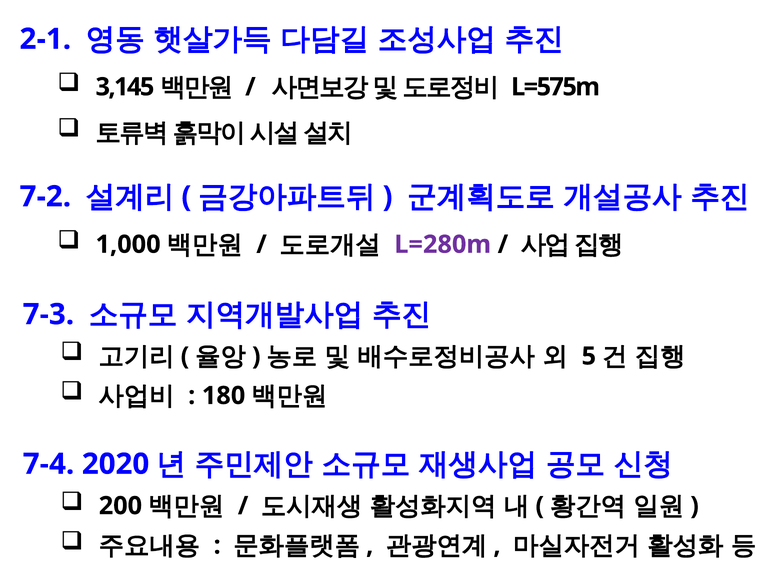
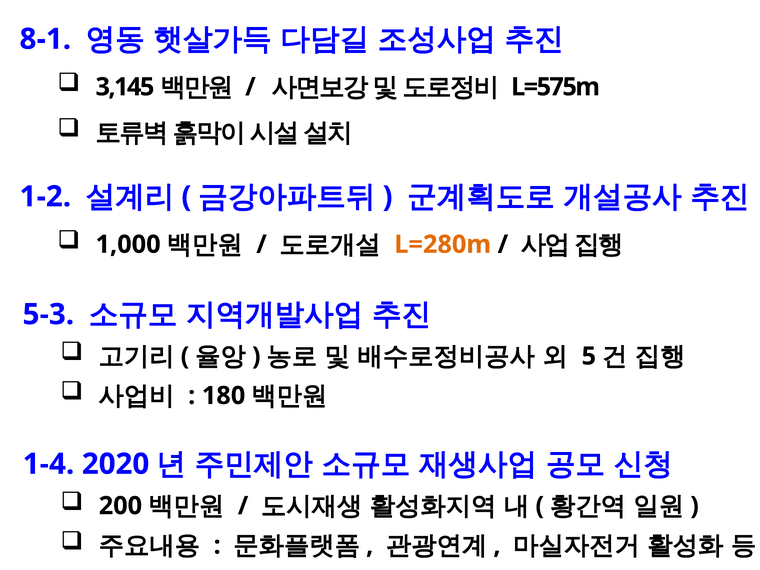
2-1: 2-1 -> 8-1 (45, 39)
7-2: 7-2 -> 1-2 (45, 197)
L=280m colour: purple -> orange (443, 244)
7-3: 7-3 -> 5-3 (48, 314)
7-4: 7-4 -> 1-4 (48, 464)
